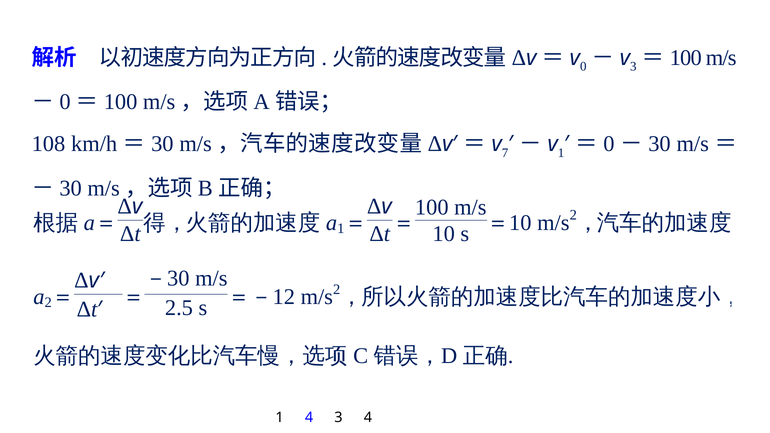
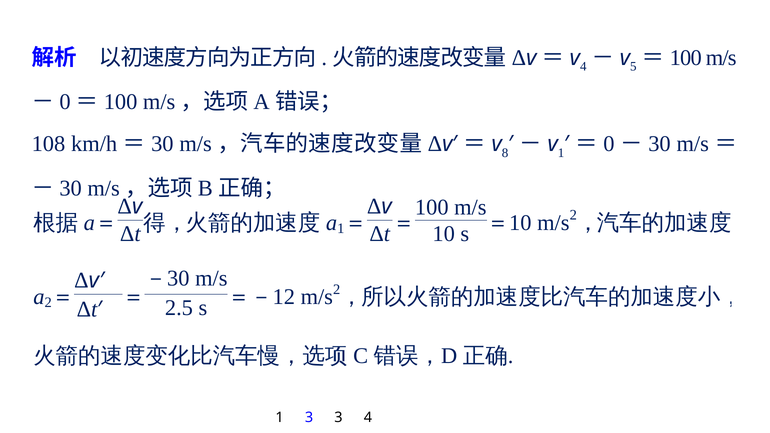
0: 0 -> 4 (583, 66)
3: 3 -> 5 (633, 66)
7: 7 -> 8 (505, 153)
1 4: 4 -> 3 (309, 418)
